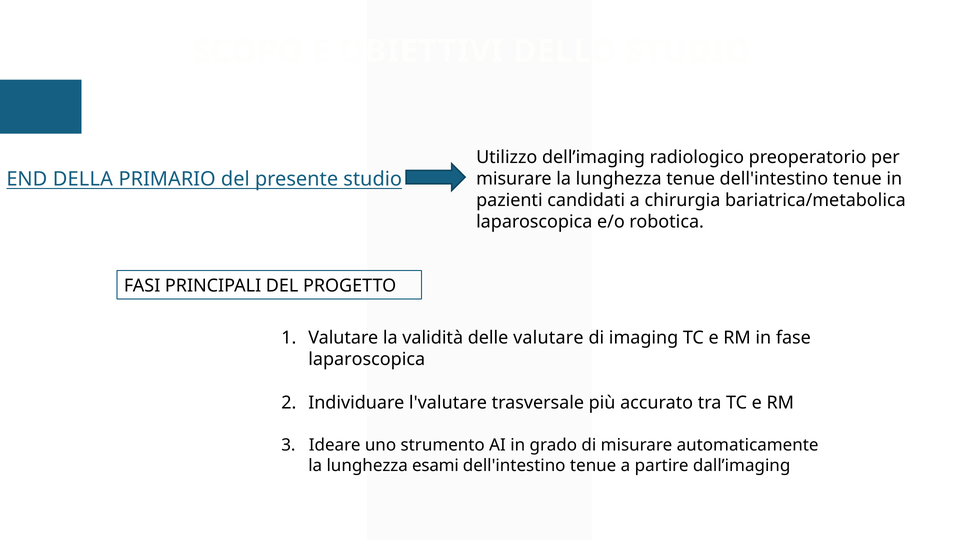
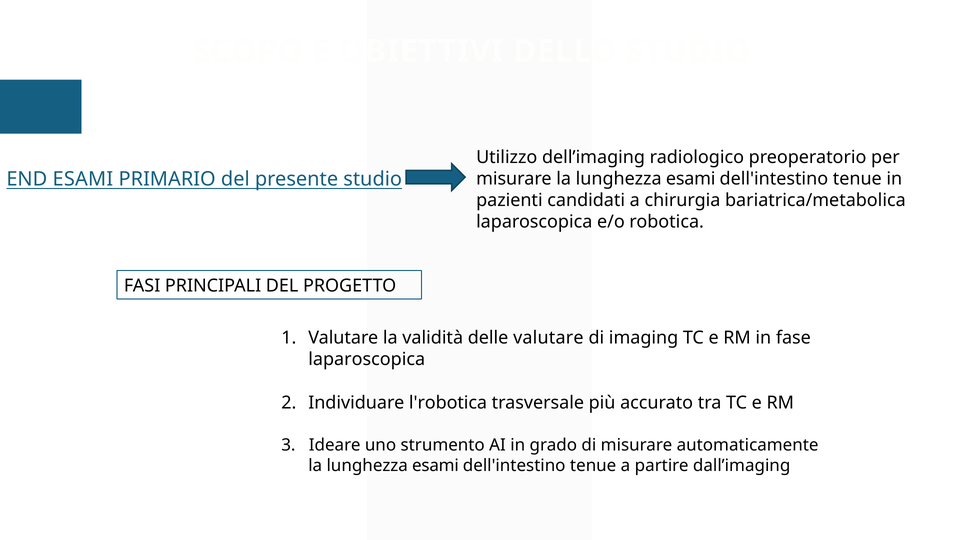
END DELLA: DELLA -> ESAMI (83, 179)
misurare la lunghezza tenue: tenue -> esami (691, 179)
l'valutare: l'valutare -> l'robotica (448, 402)
